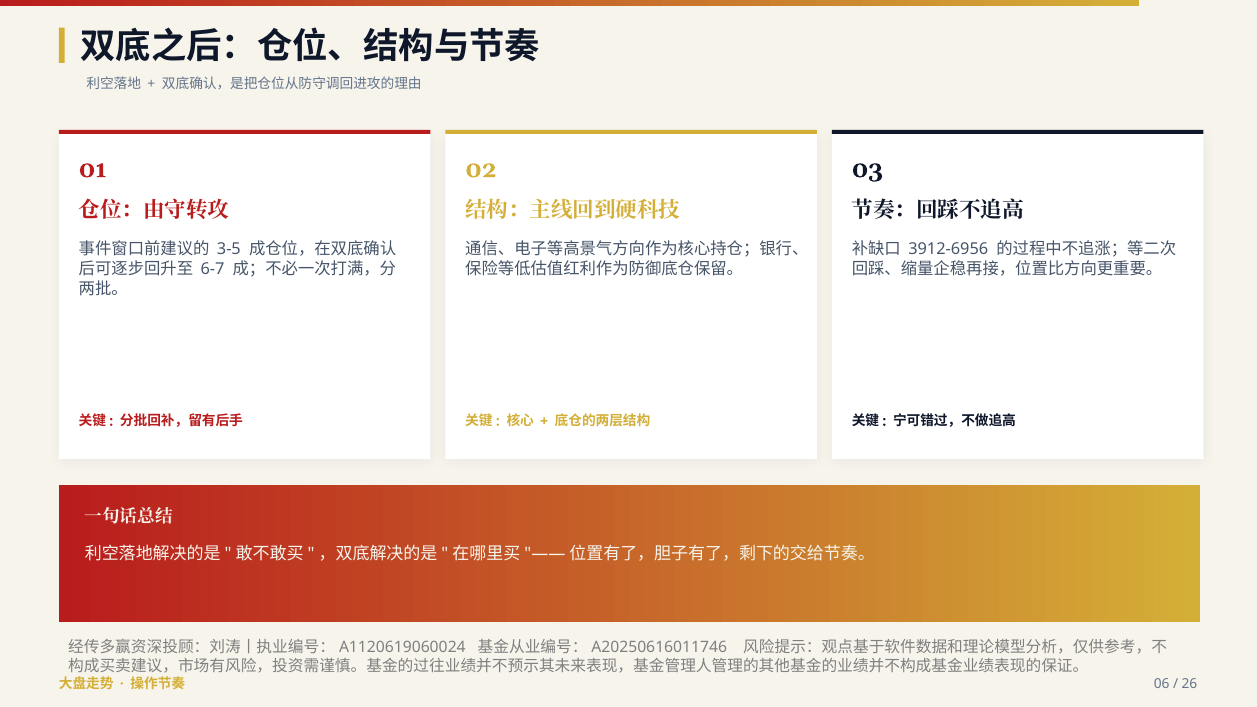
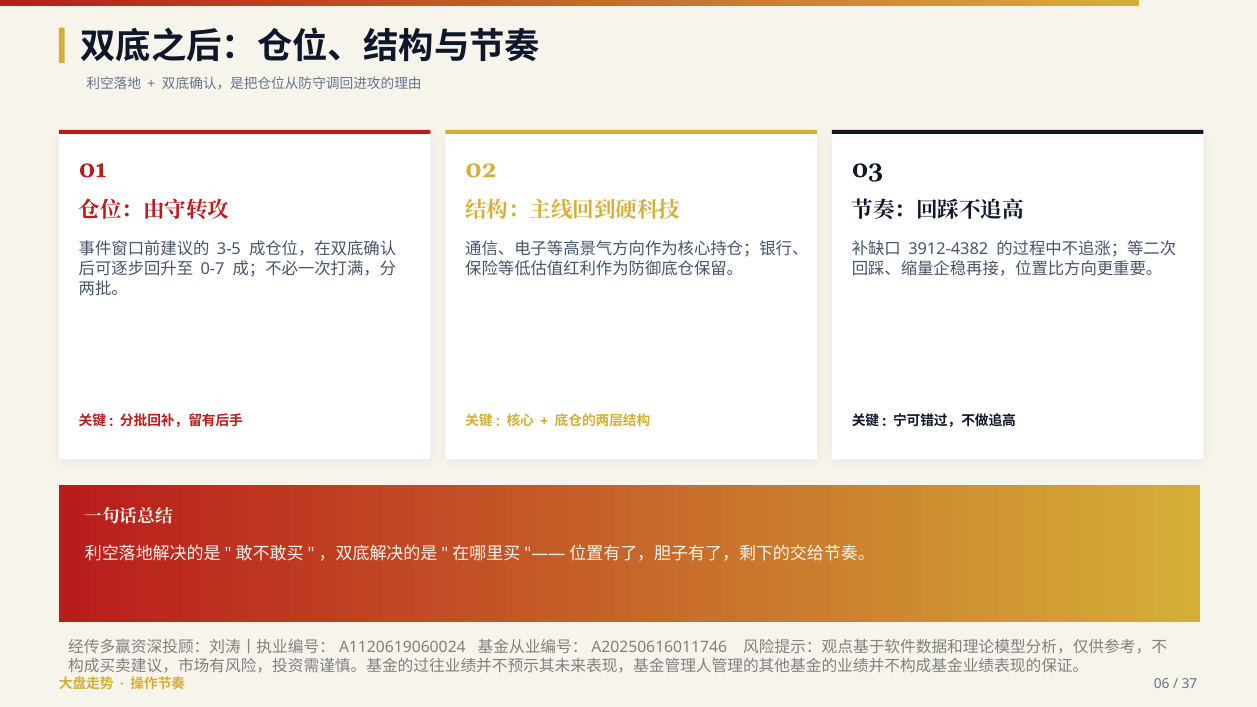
3912-6956: 3912-6956 -> 3912-4382 (948, 249)
6-7: 6-7 -> 0-7 (213, 269)
26: 26 -> 37 (1189, 684)
